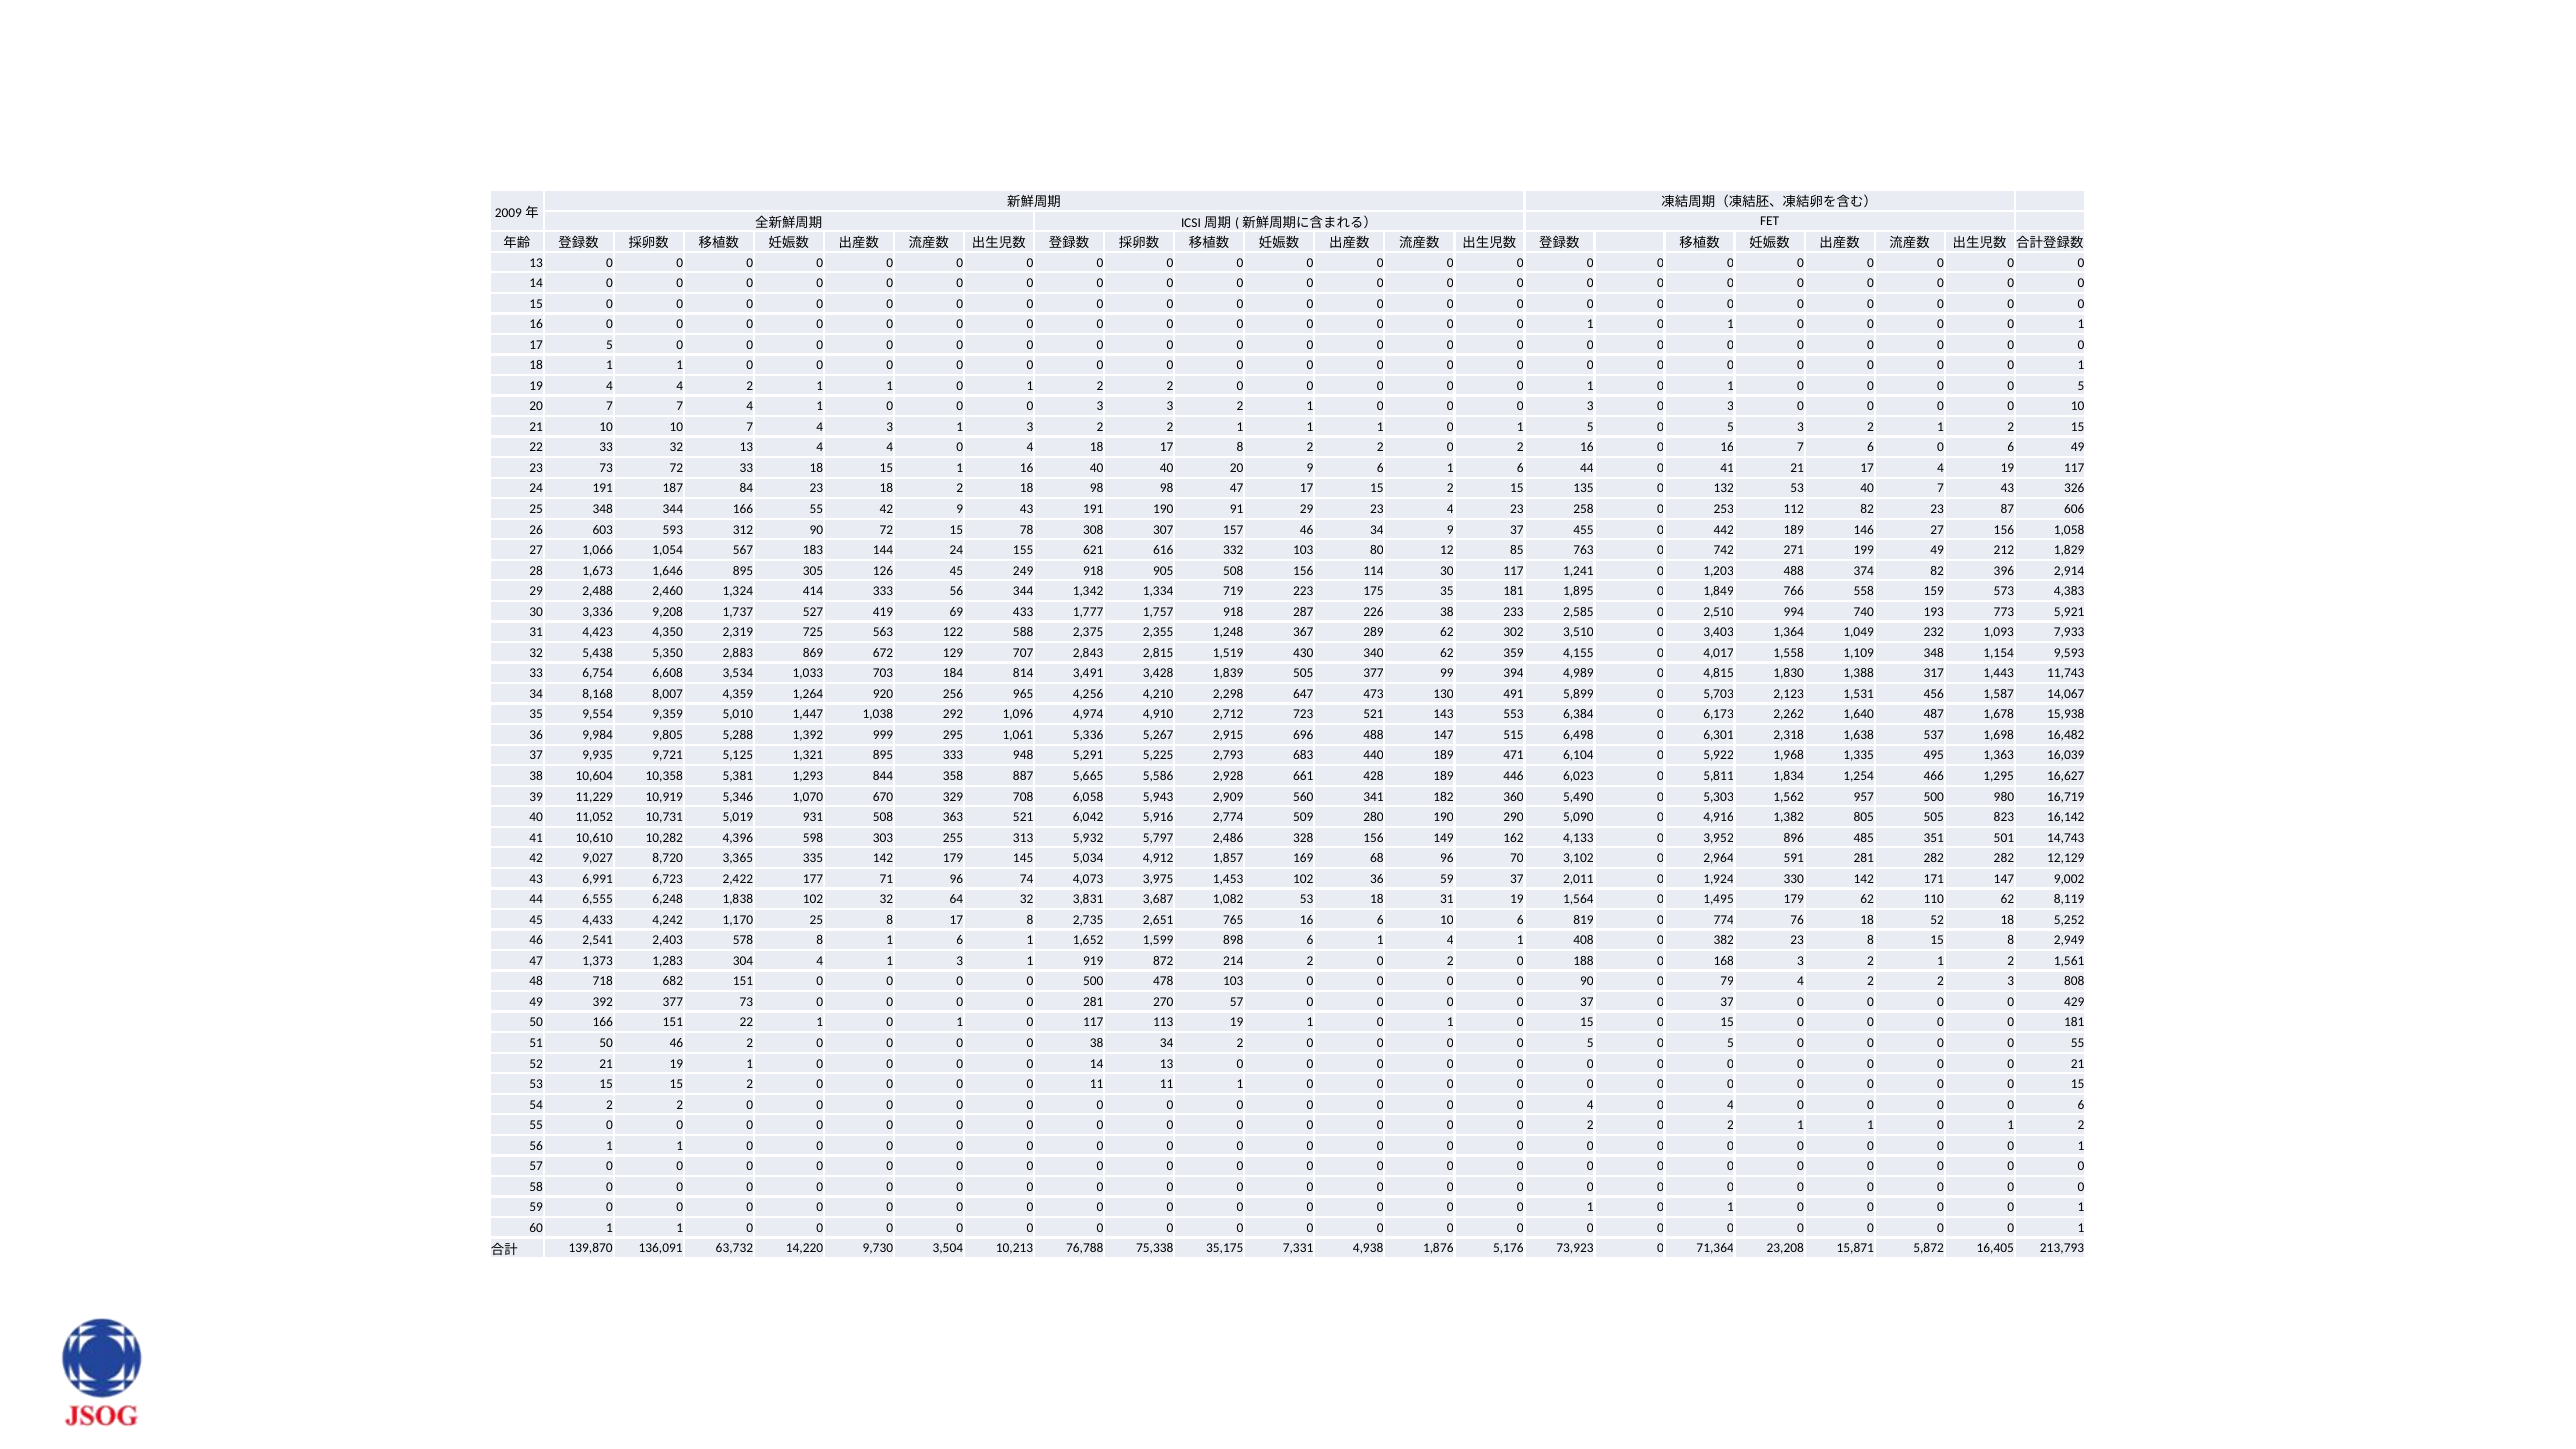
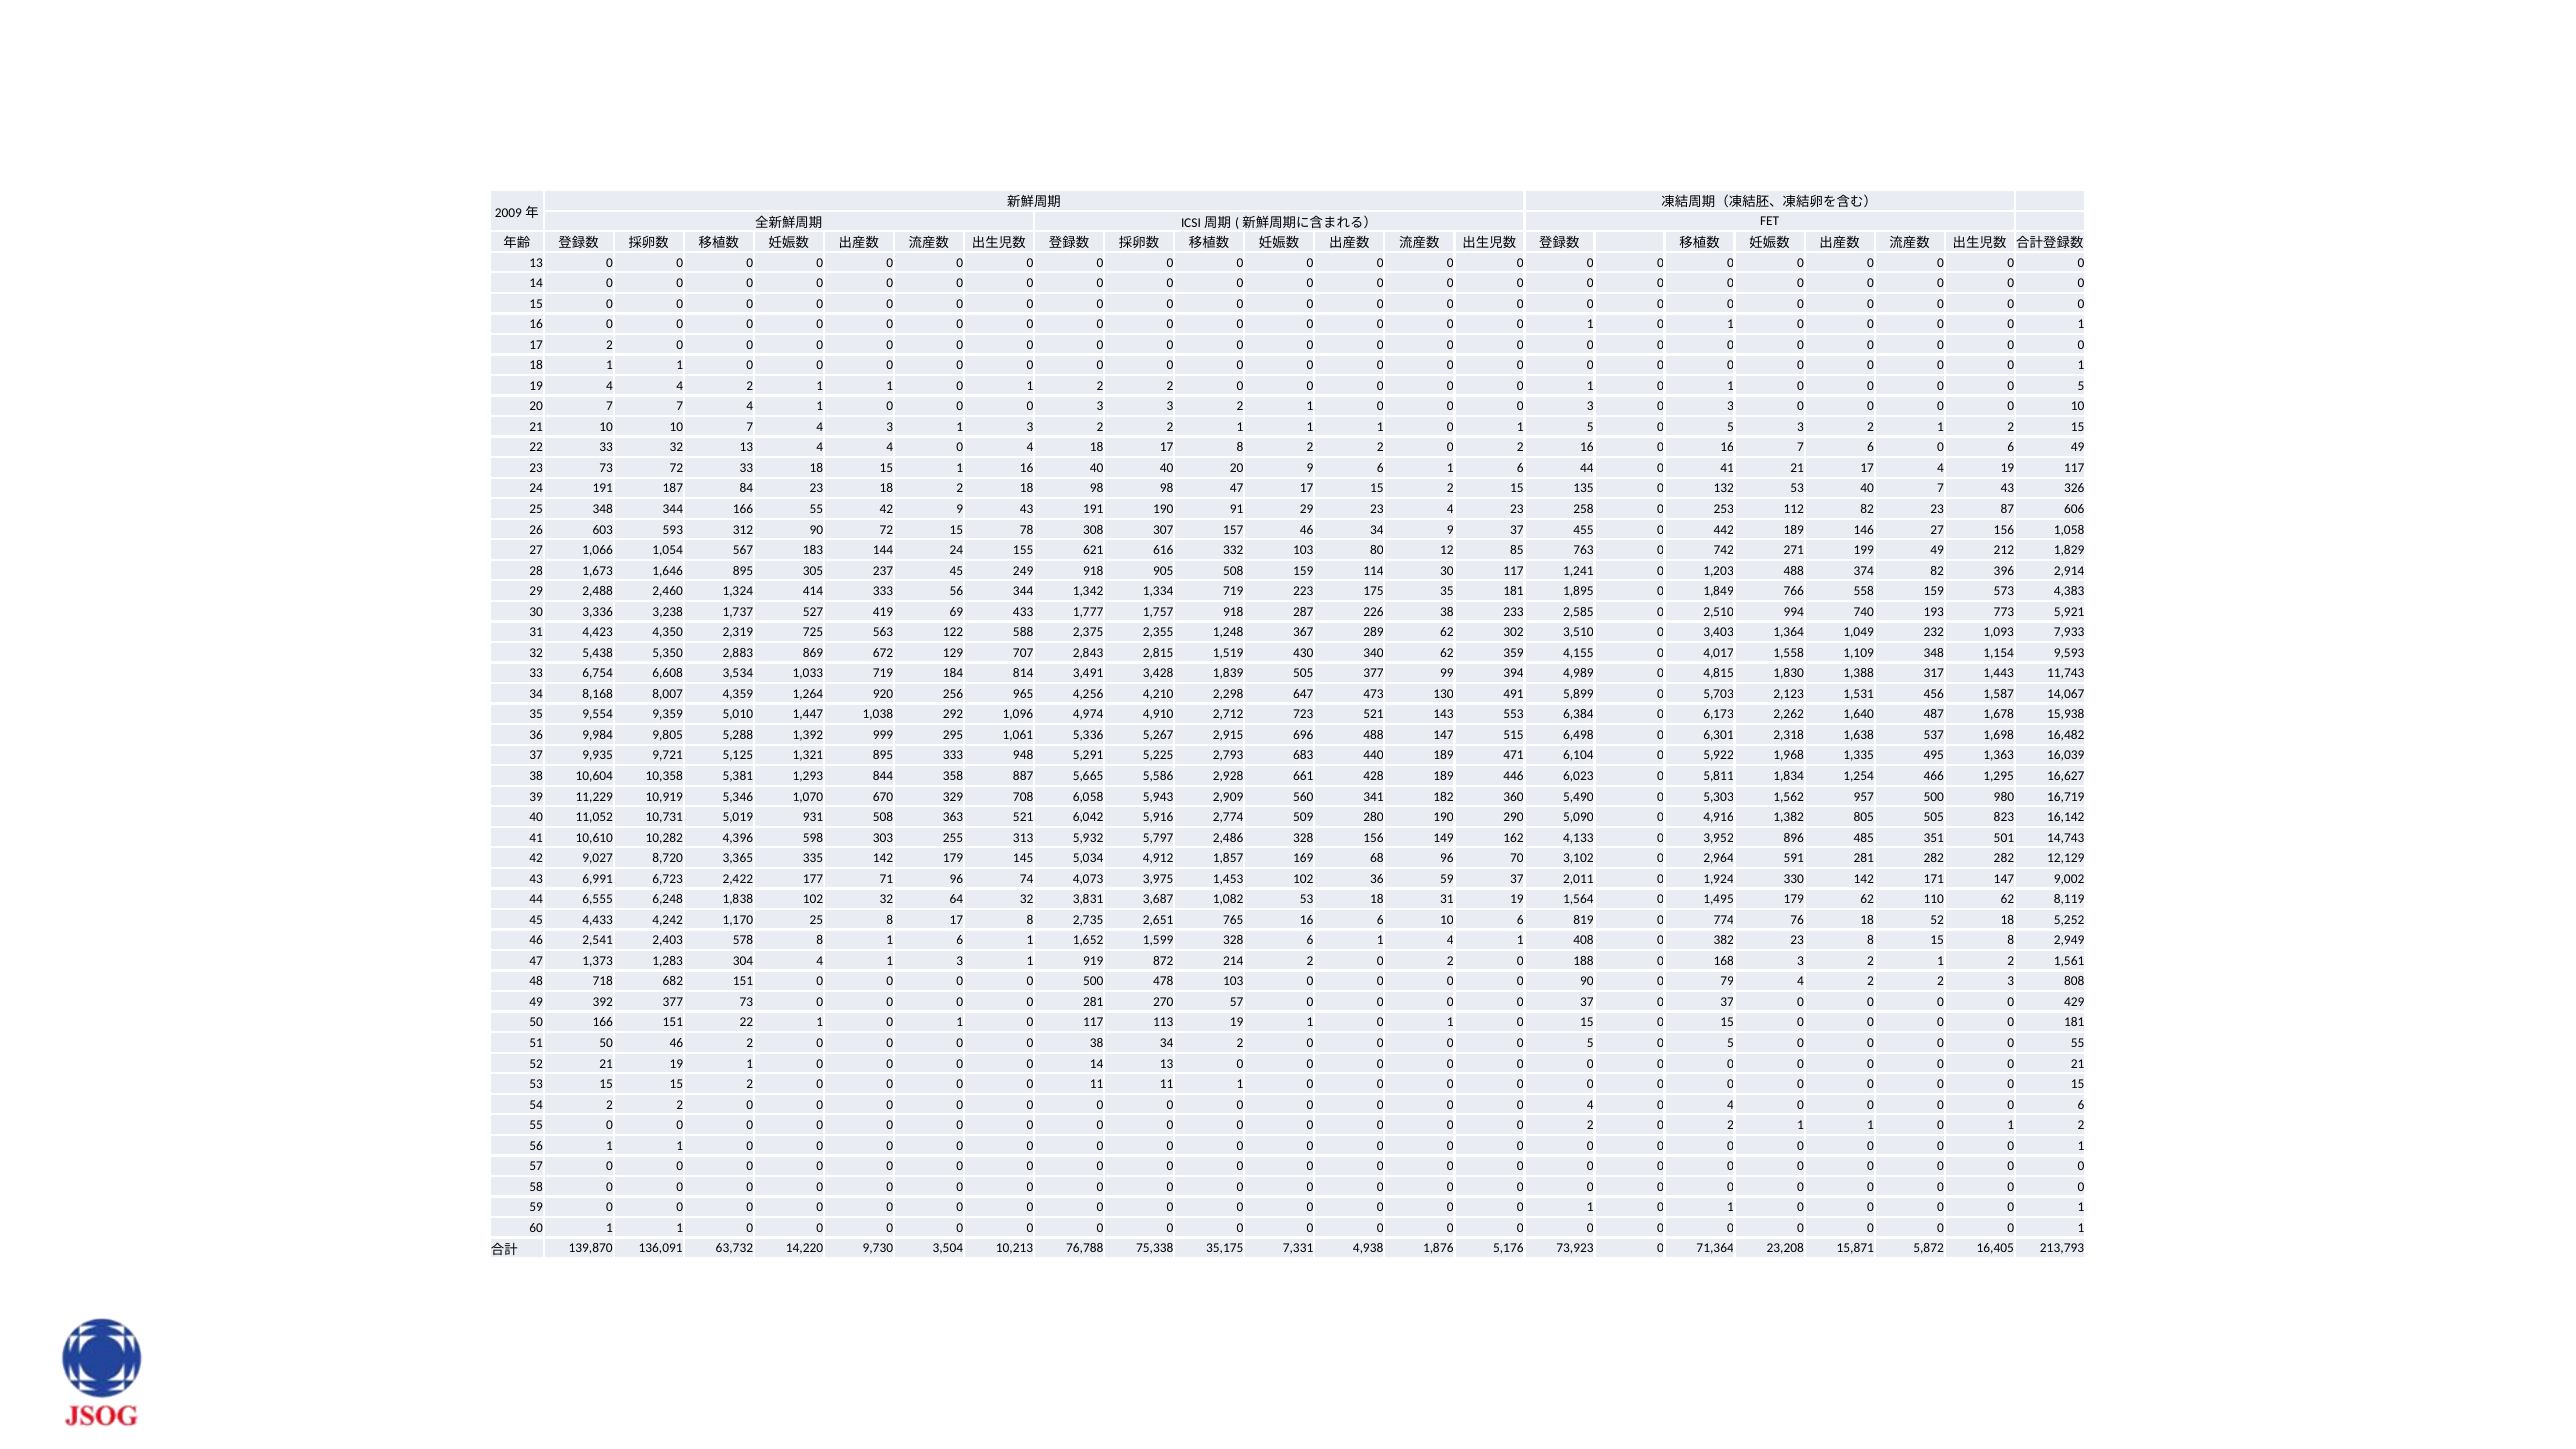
17 5: 5 -> 2 (610, 345)
126: 126 -> 237 (883, 571)
508 156: 156 -> 159 (1303, 571)
9,208: 9,208 -> 3,238 (668, 612)
1,033 703: 703 -> 719 (883, 673)
1,599 898: 898 -> 328 (1233, 940)
